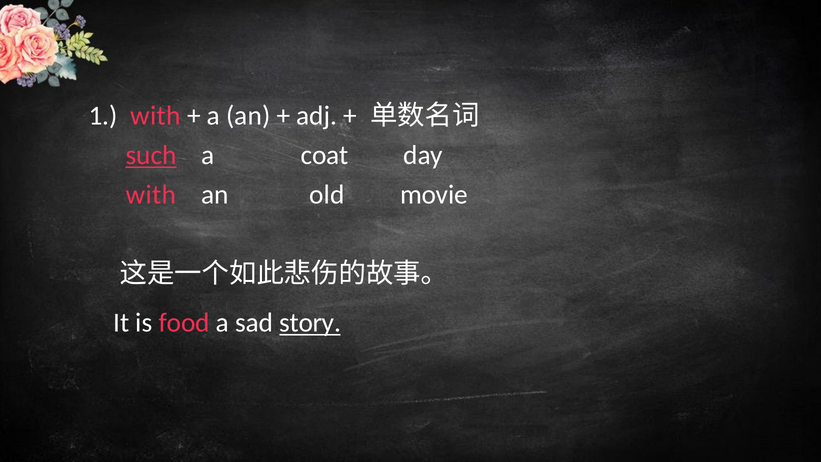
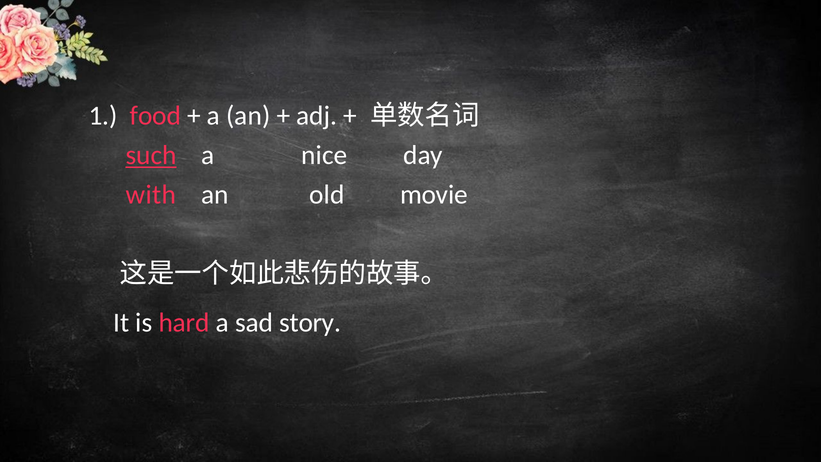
1 with: with -> food (156, 116)
coat: coat -> nice (324, 155)
food: food -> hard (184, 323)
story underline: present -> none (310, 323)
